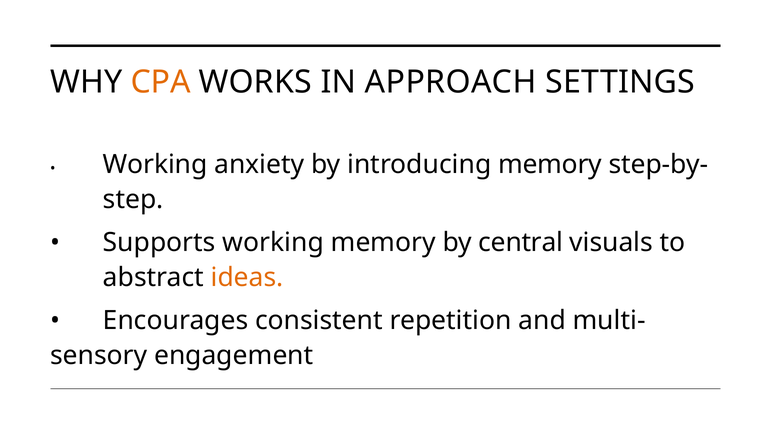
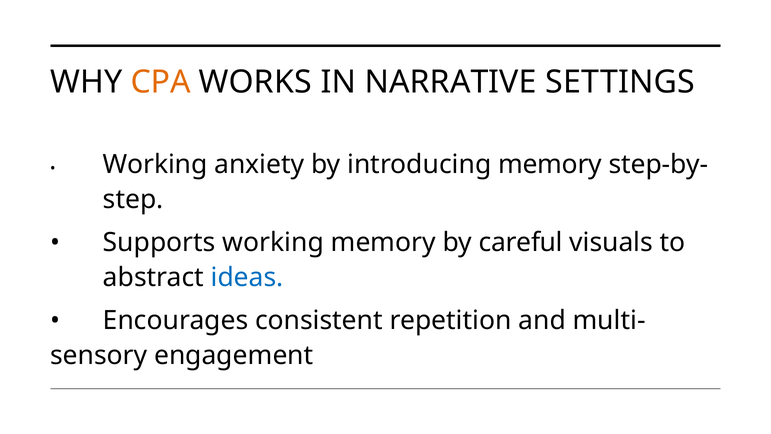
APPROACH: APPROACH -> NARRATIVE (451, 82)
central: central -> careful (521, 242)
ideas colour: orange -> blue (247, 277)
